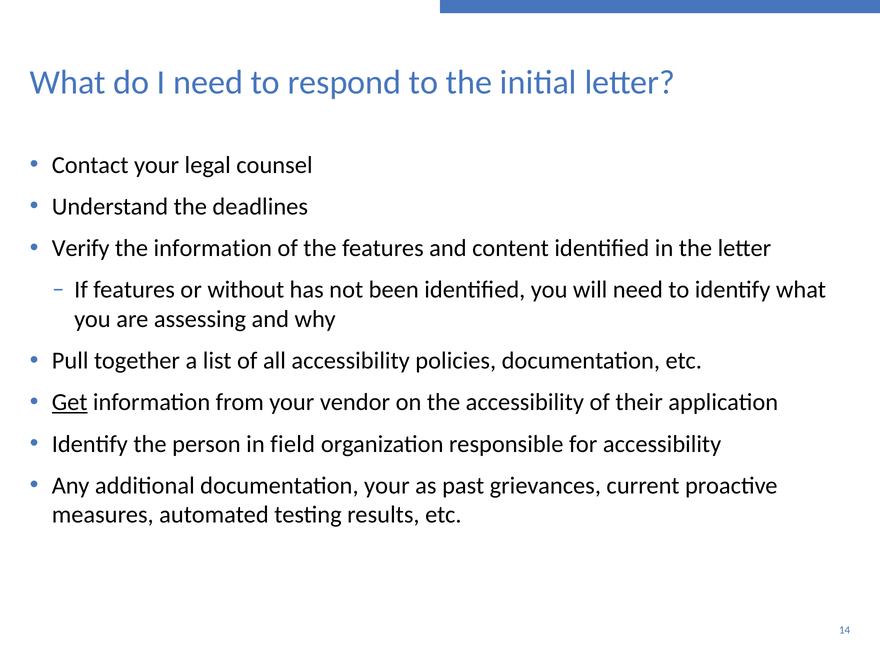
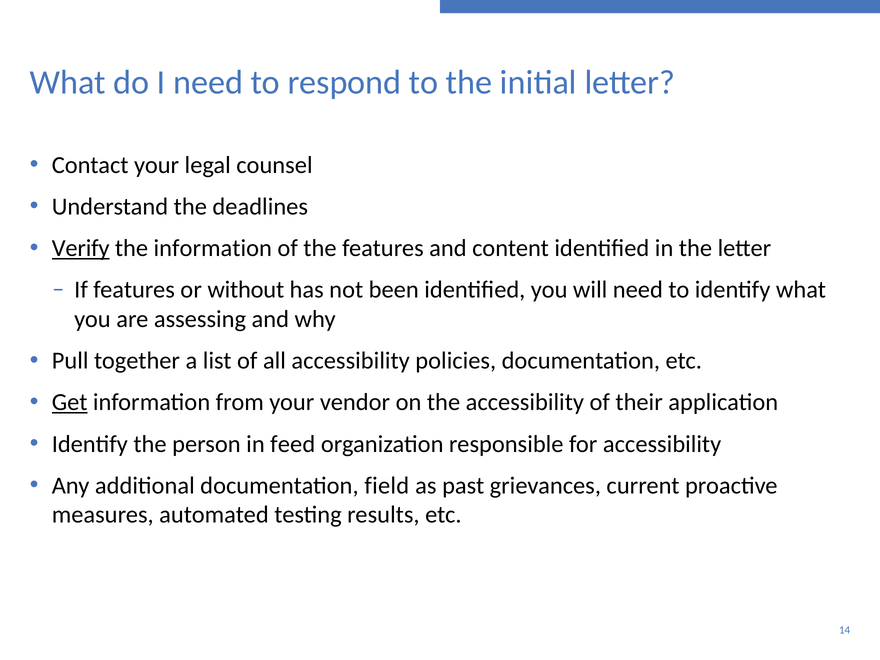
Verify underline: none -> present (81, 248)
field: field -> feed (293, 444)
documentation your: your -> field (387, 486)
